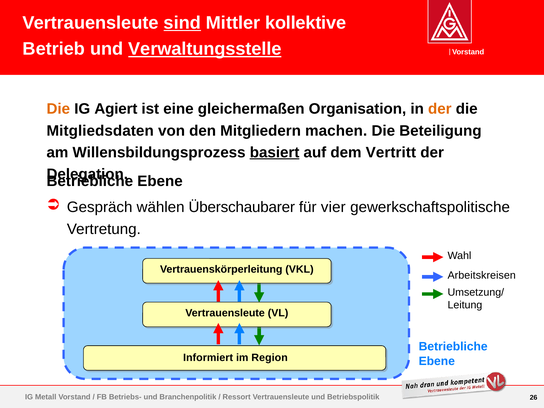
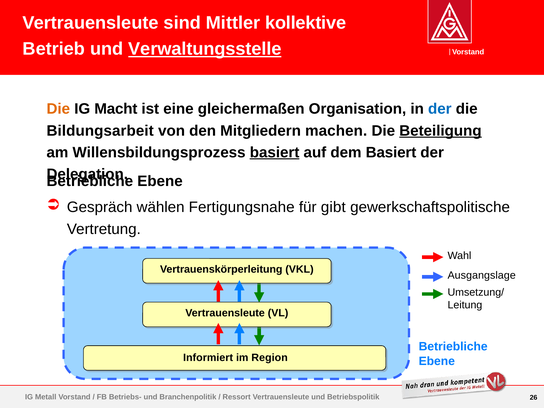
sind underline: present -> none (182, 23)
Agiert: Agiert -> Macht (116, 109)
der colour: orange -> blue (440, 109)
Mitgliedsdaten: Mitgliedsdaten -> Bildungsarbeit (100, 131)
Beteiligung underline: none -> present (440, 131)
dem Vertritt: Vertritt -> Basiert (391, 152)
Überschaubarer: Überschaubarer -> Fertigungsnahe (242, 207)
vier: vier -> gibt (333, 207)
Arbeitskreisen: Arbeitskreisen -> Ausgangslage (482, 275)
